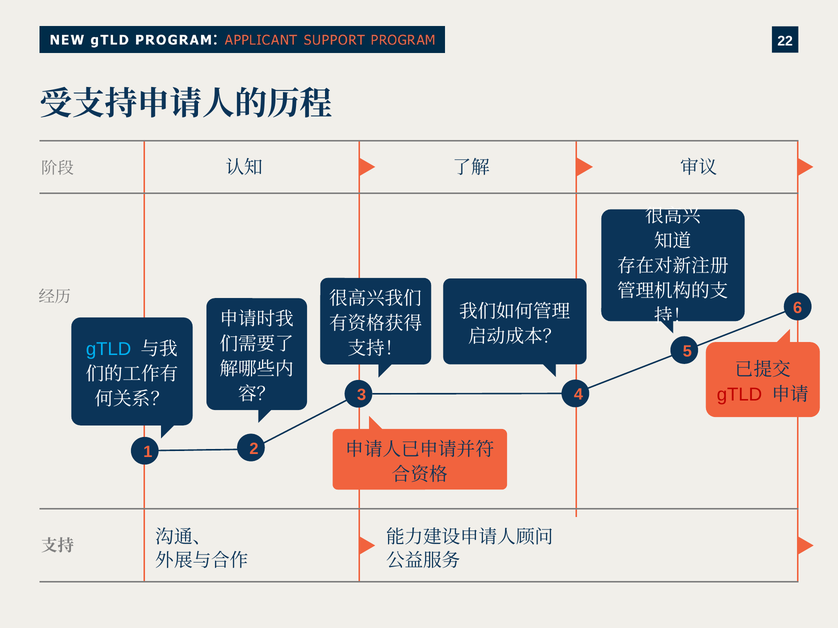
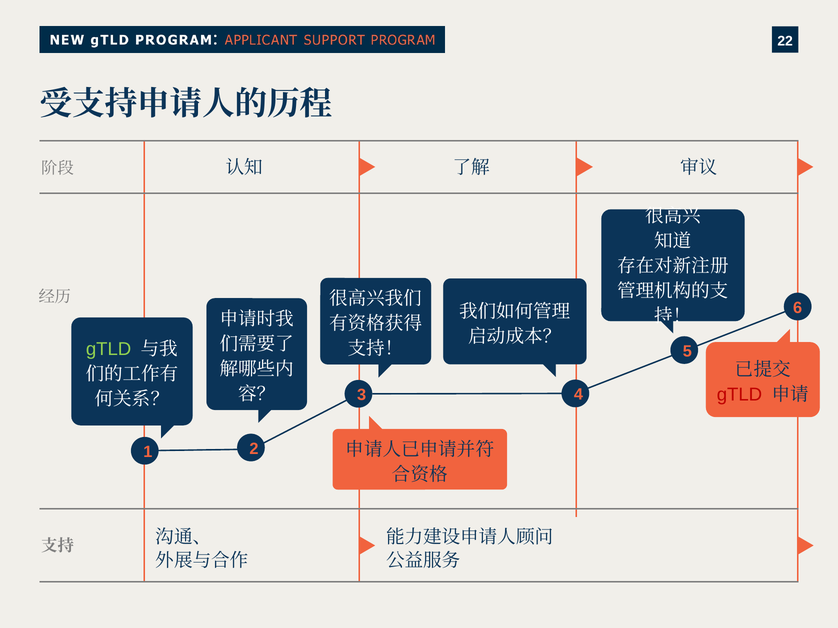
gTLD colour: light blue -> light green (109, 349)
